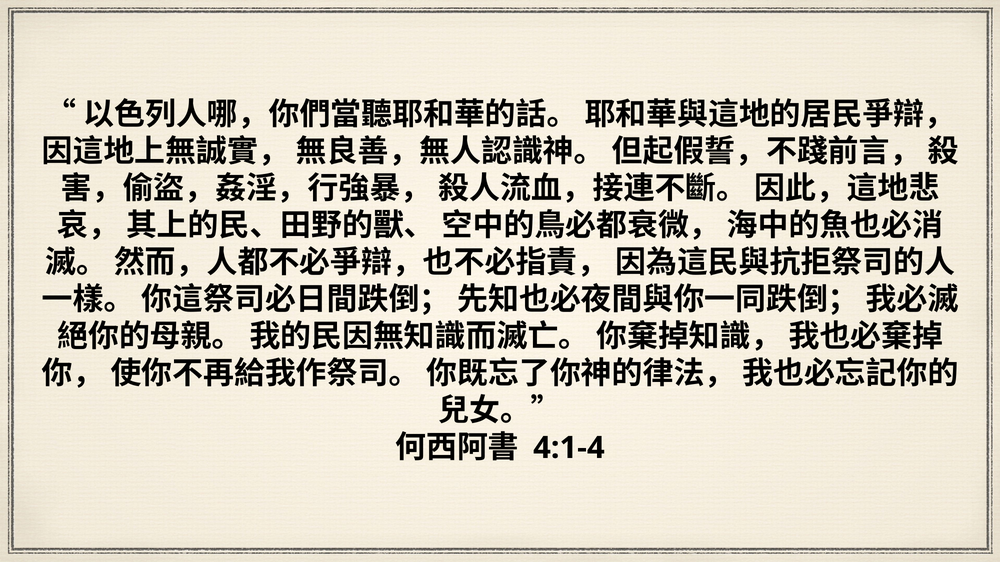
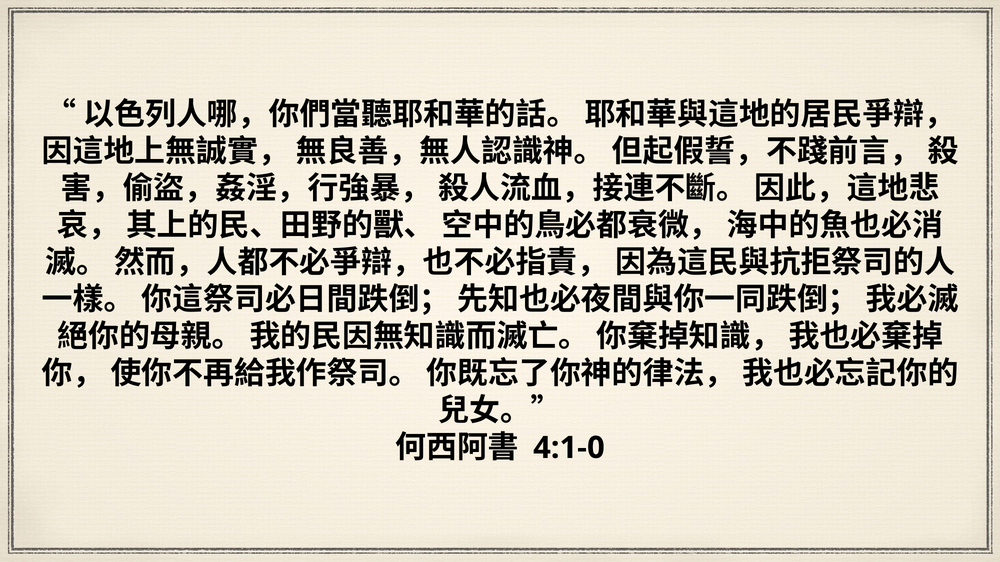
4:1-4: 4:1-4 -> 4:1-0 (569, 448)
